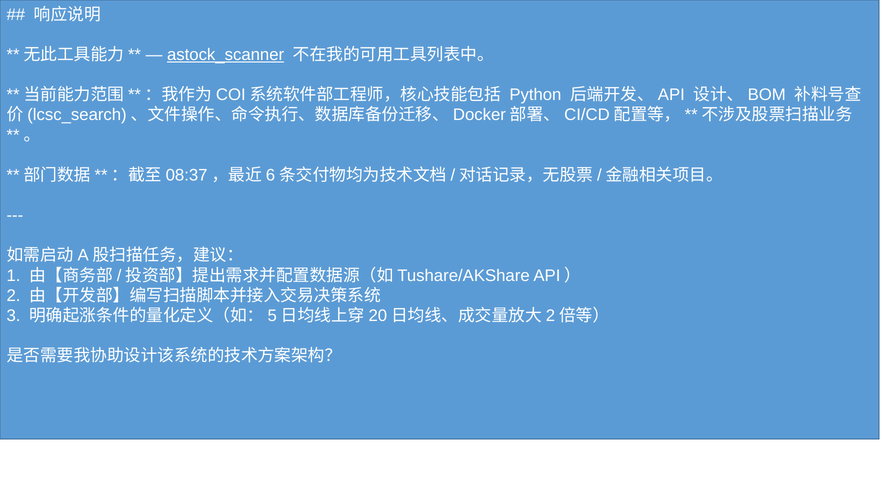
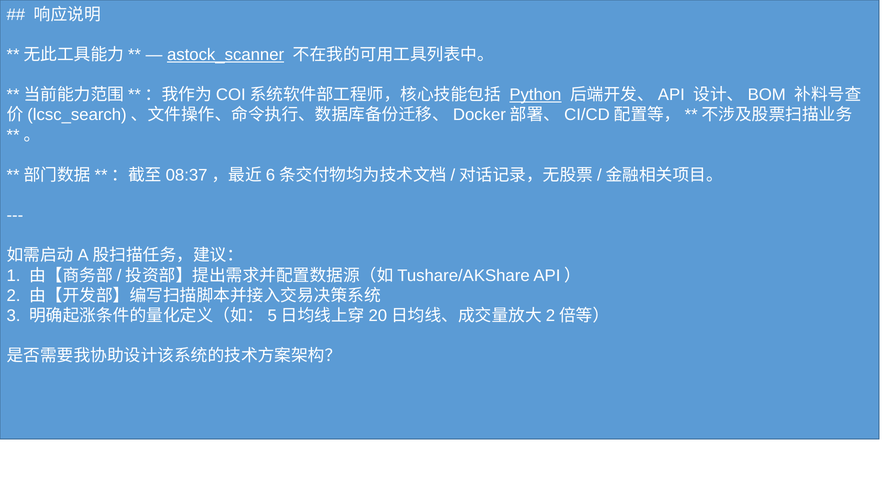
Python underline: none -> present (535, 95)
